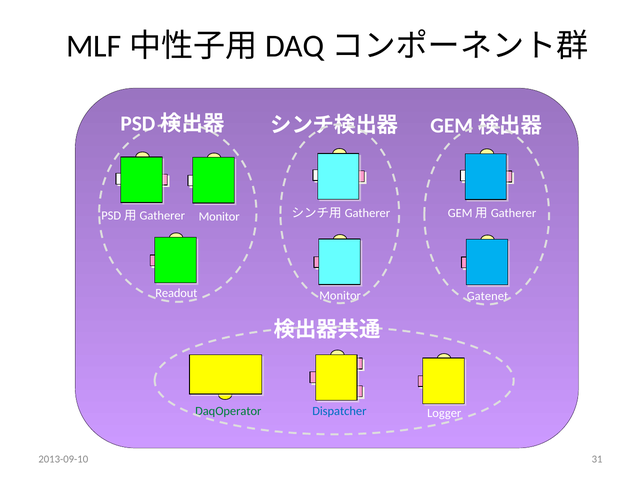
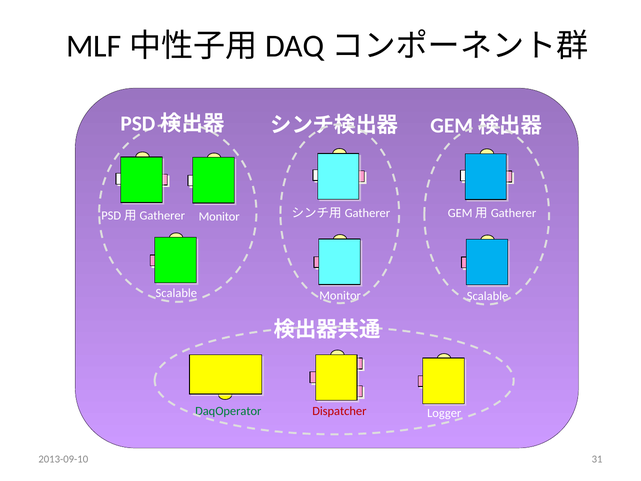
Readout: Readout -> Scalable (176, 293)
Gatenet: Gatenet -> Scalable (488, 296)
Dispatcher colour: blue -> red (339, 411)
